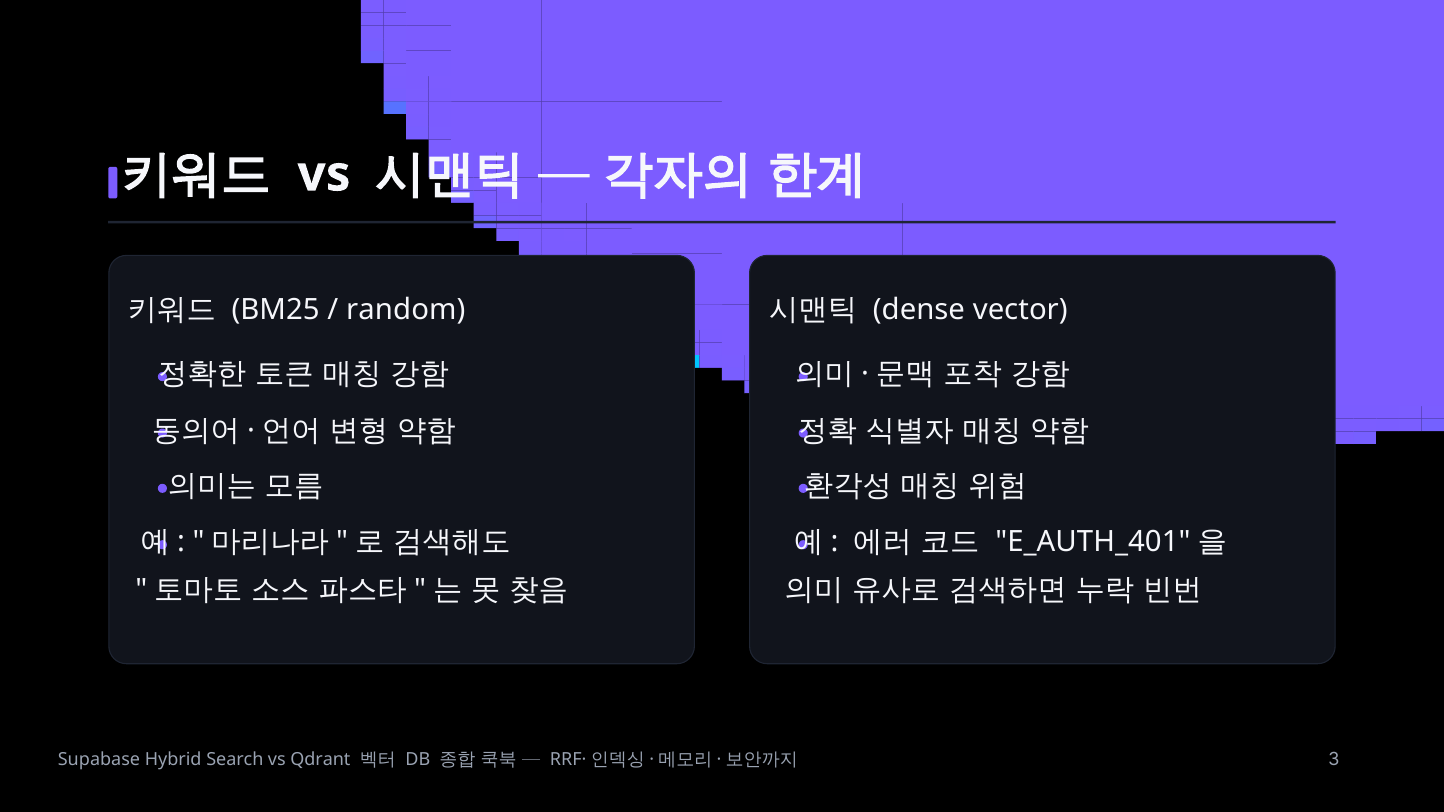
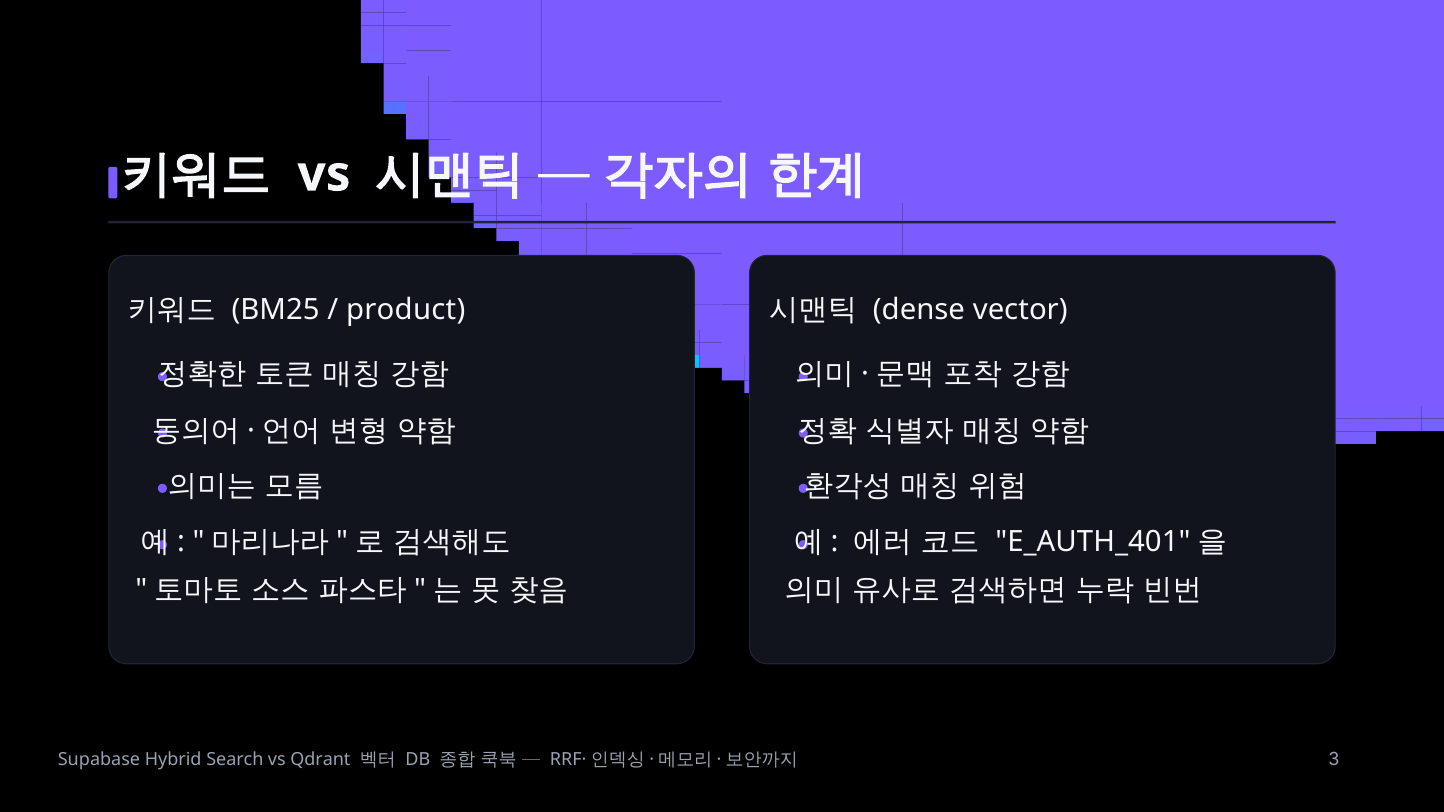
random: random -> product (406, 310)
